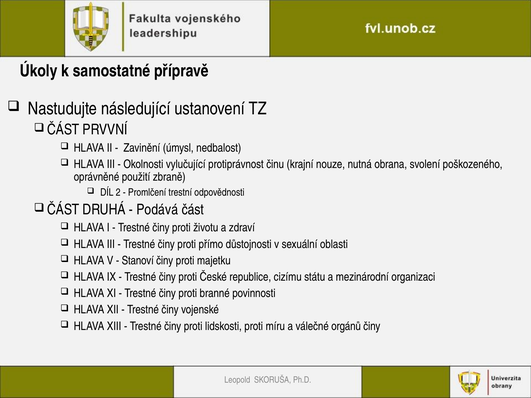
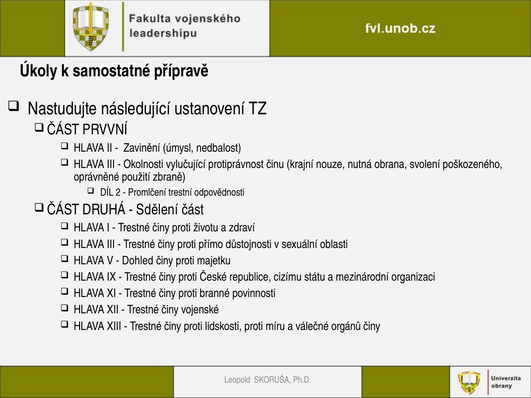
Podává: Podává -> Sdělení (157, 210)
Stanoví: Stanoví -> Dohled (138, 261)
